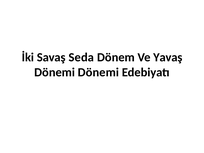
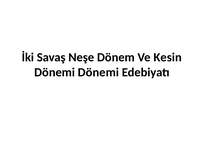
Seda: Seda -> Neşe (81, 57)
Yavaş: Yavaş -> Kesin (168, 57)
